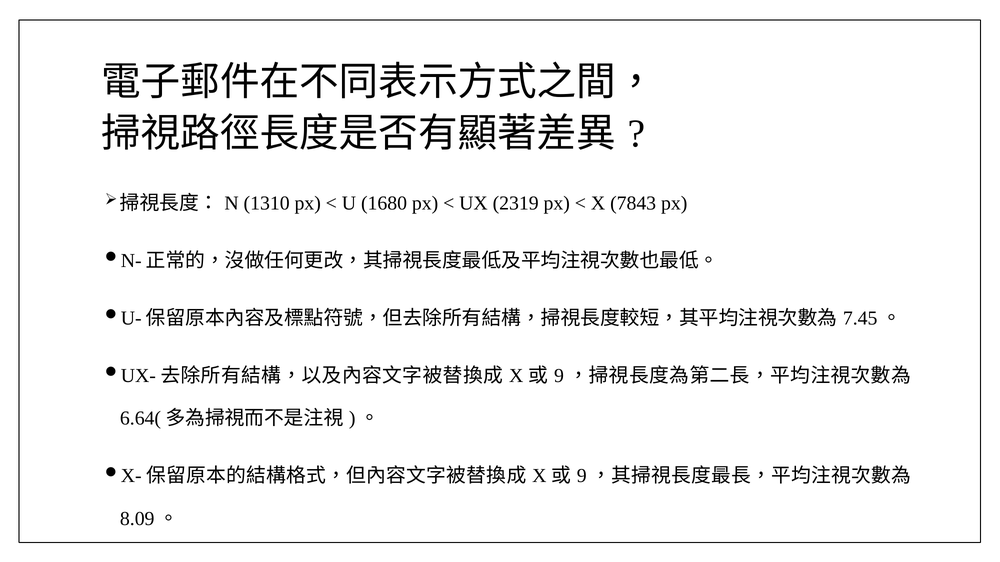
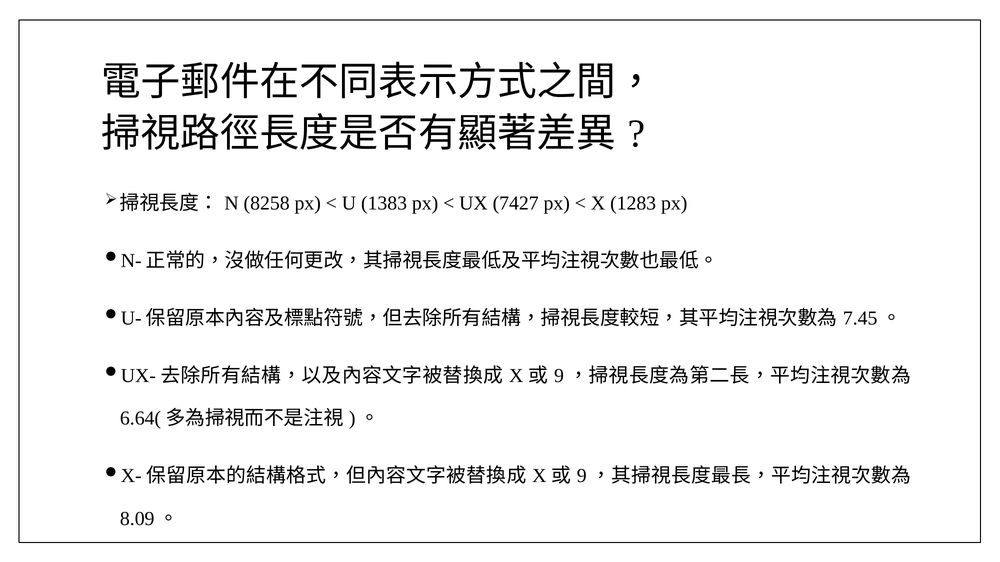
1310: 1310 -> 8258 (267, 203)
1680: 1680 -> 1383 (384, 203)
2319: 2319 -> 7427 (516, 203)
7843: 7843 -> 1283 (633, 203)
